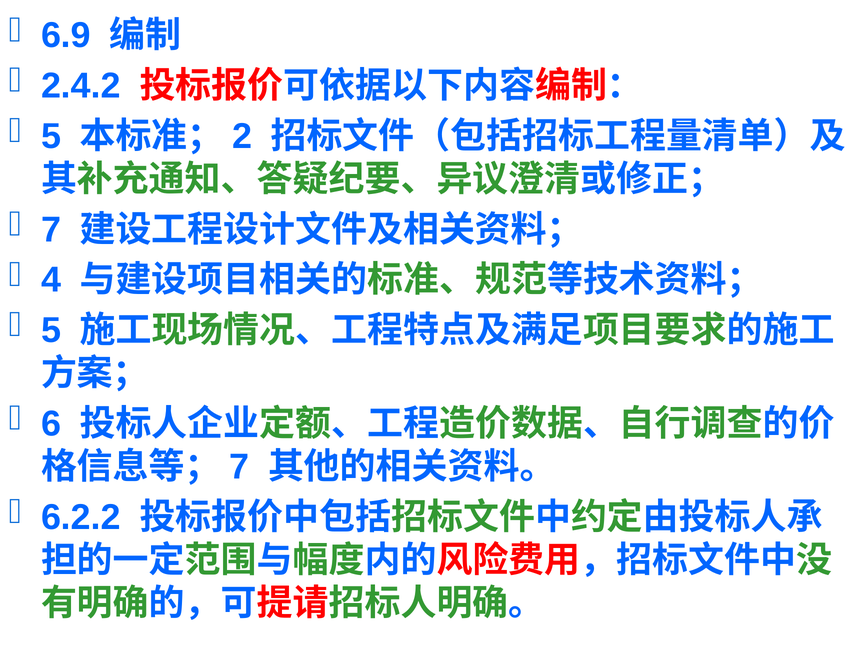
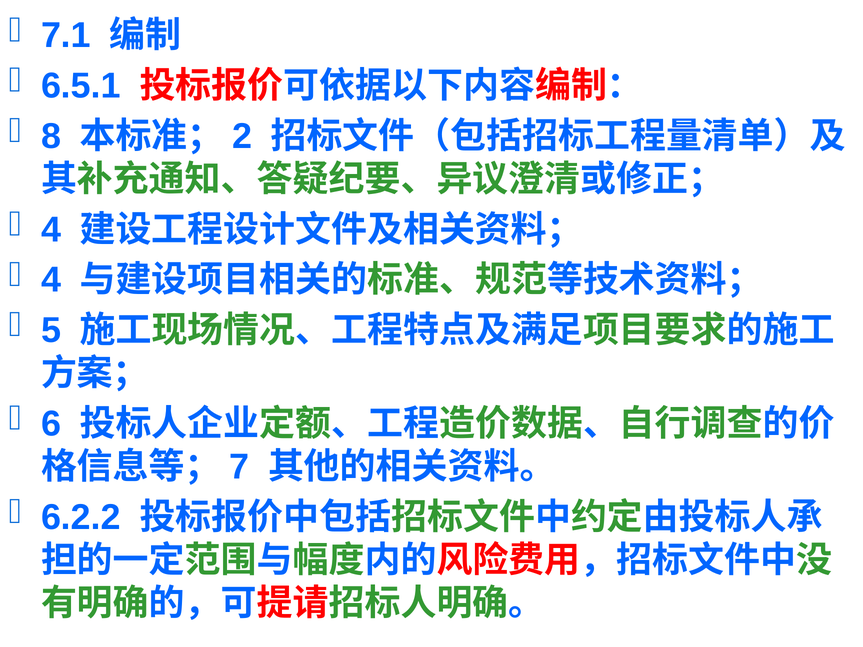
6.9: 6.9 -> 7.1 (66, 36)
2.4.2: 2.4.2 -> 6.5.1 (81, 86)
5: 5 -> 8 (51, 136)
7: 7 -> 4 (51, 230)
